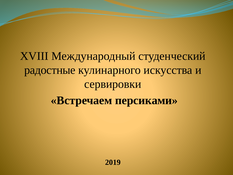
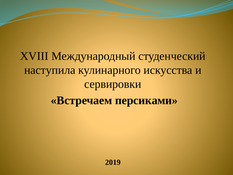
радостные: радостные -> наступила (50, 70)
